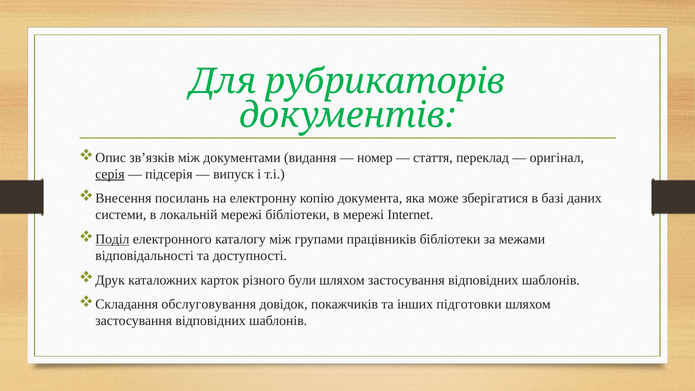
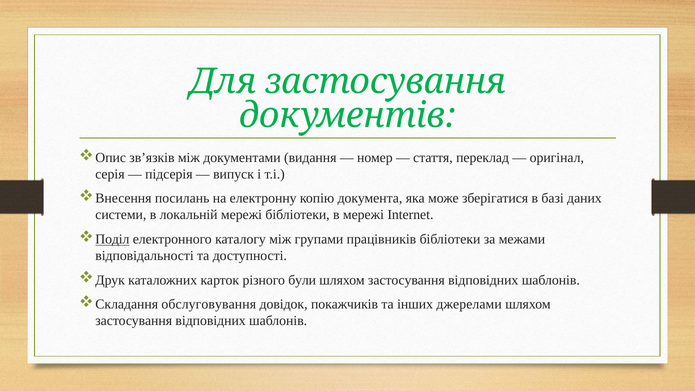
Для рубрикаторів: рубрикаторів -> застосування (386, 81)
серія underline: present -> none (110, 174)
підготовки: підготовки -> джерелами (469, 304)
